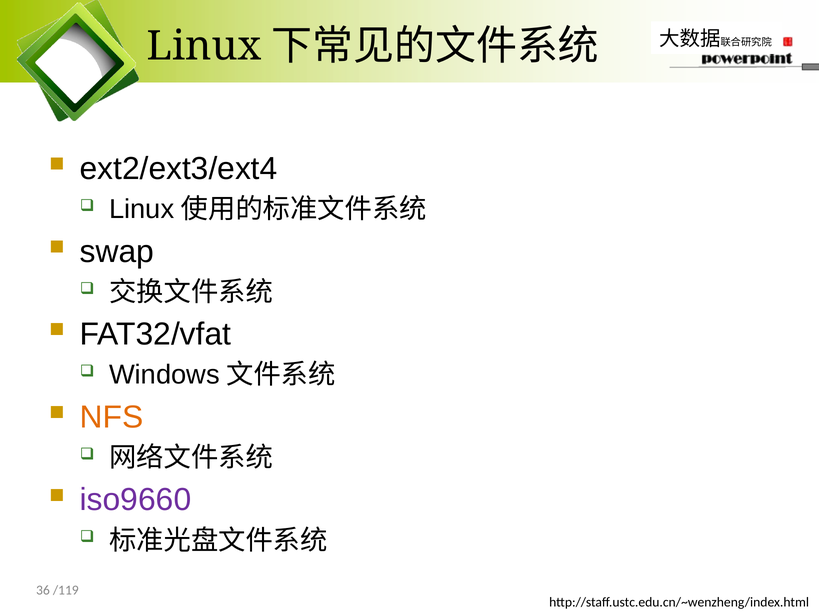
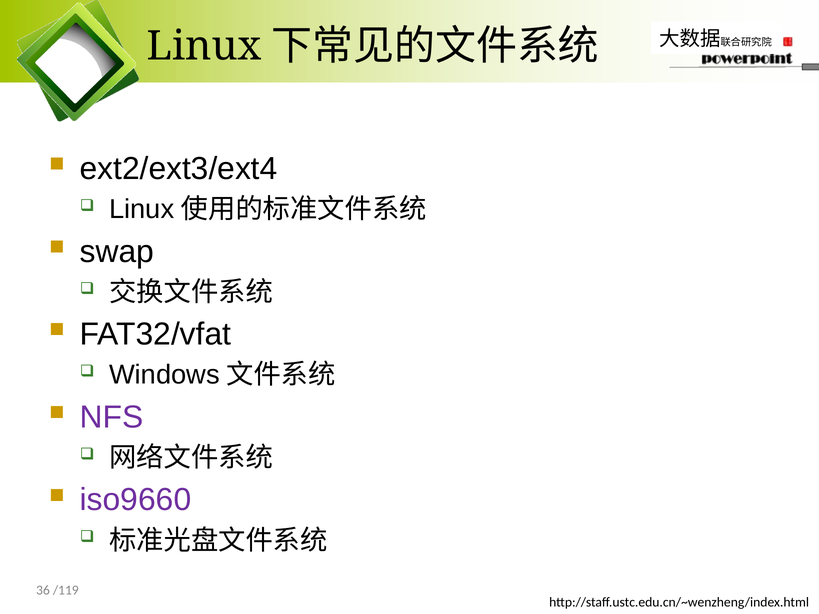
NFS colour: orange -> purple (112, 417)
